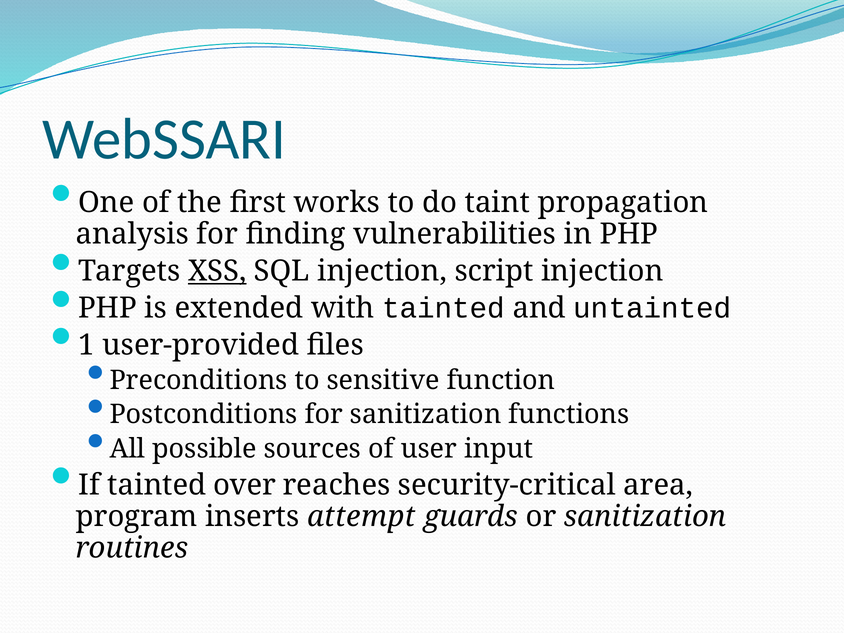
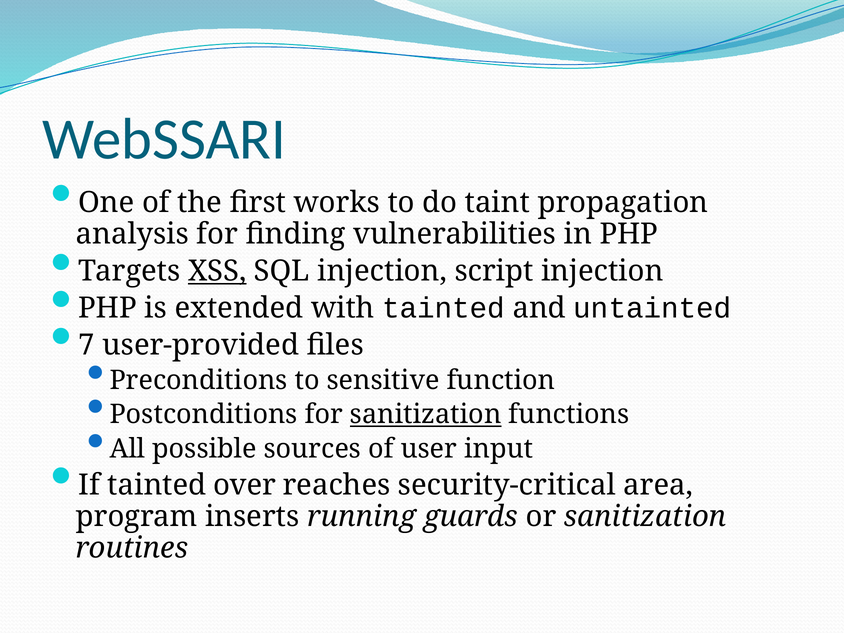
1: 1 -> 7 (87, 345)
sanitization underline: none -> present (426, 415)
attempt: attempt -> running (362, 516)
